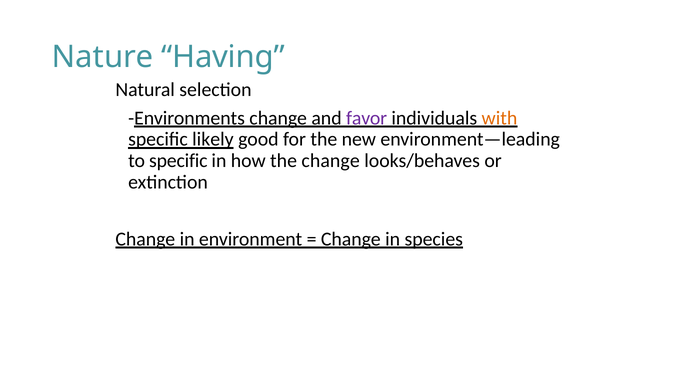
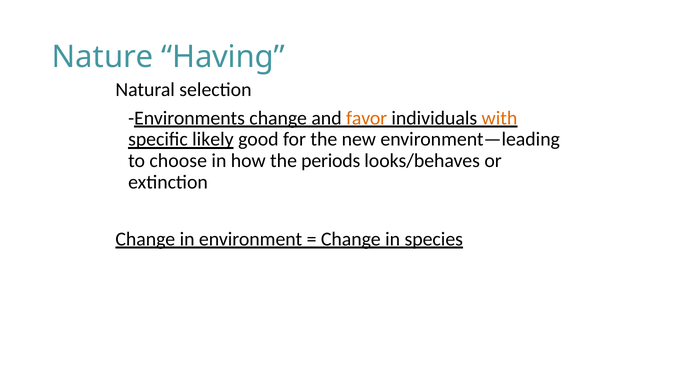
favor colour: purple -> orange (367, 118)
to specific: specific -> choose (178, 161)
the change: change -> periods (331, 161)
